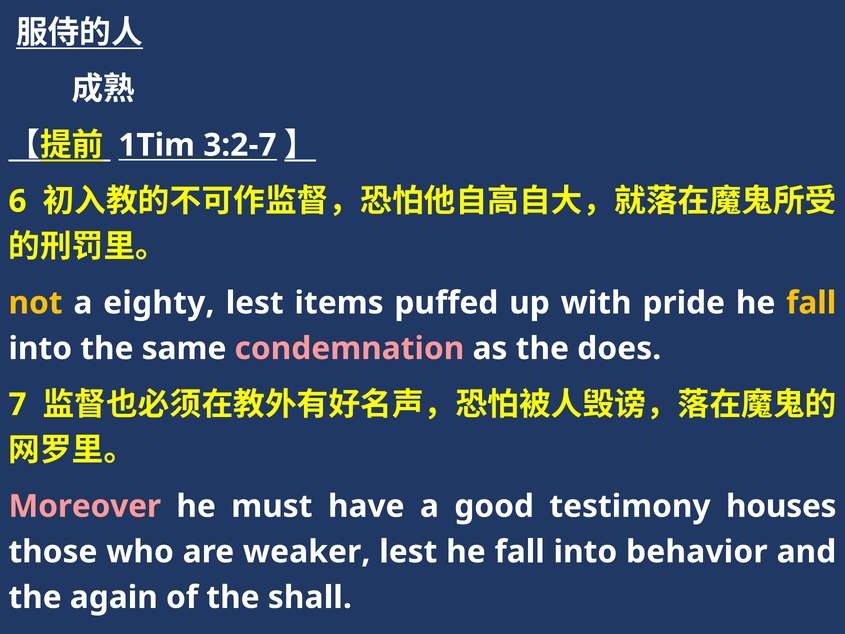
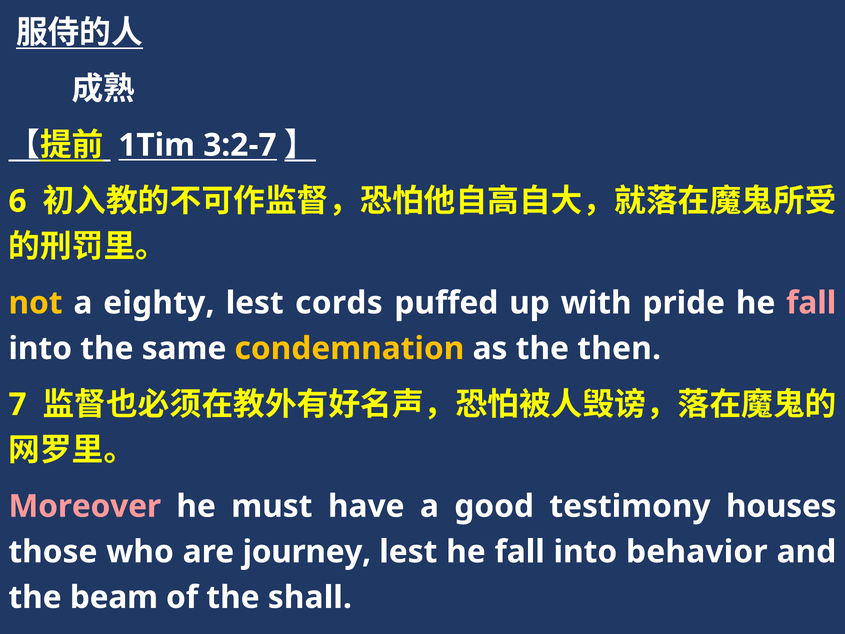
items: items -> cords (339, 303)
fall colour: yellow -> pink (811, 303)
condemnation colour: pink -> yellow (349, 348)
does: does -> then (619, 348)
weaker: weaker -> journey (307, 552)
again: again -> beam (114, 597)
